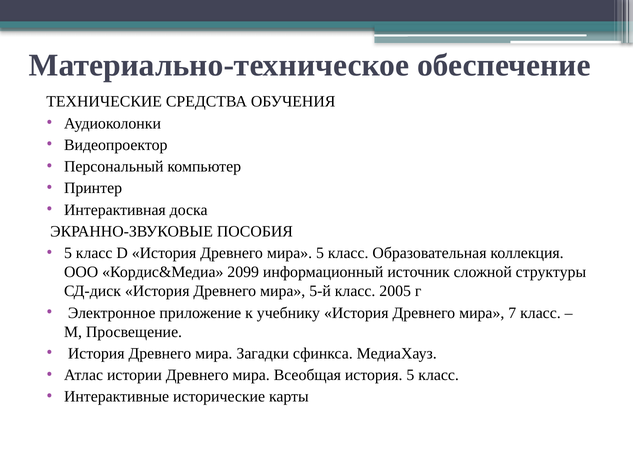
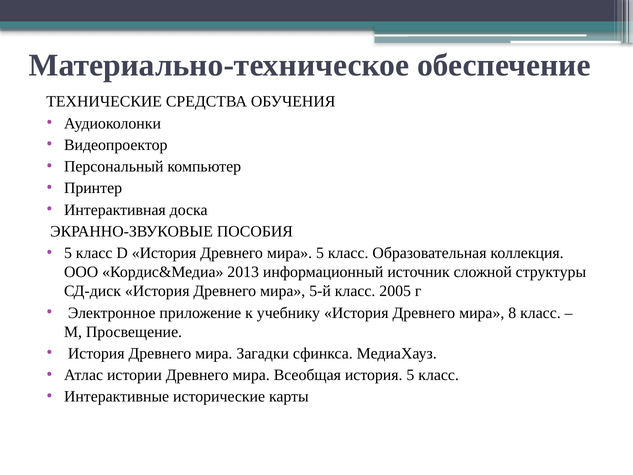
2099: 2099 -> 2013 (243, 272)
7: 7 -> 8 (512, 313)
